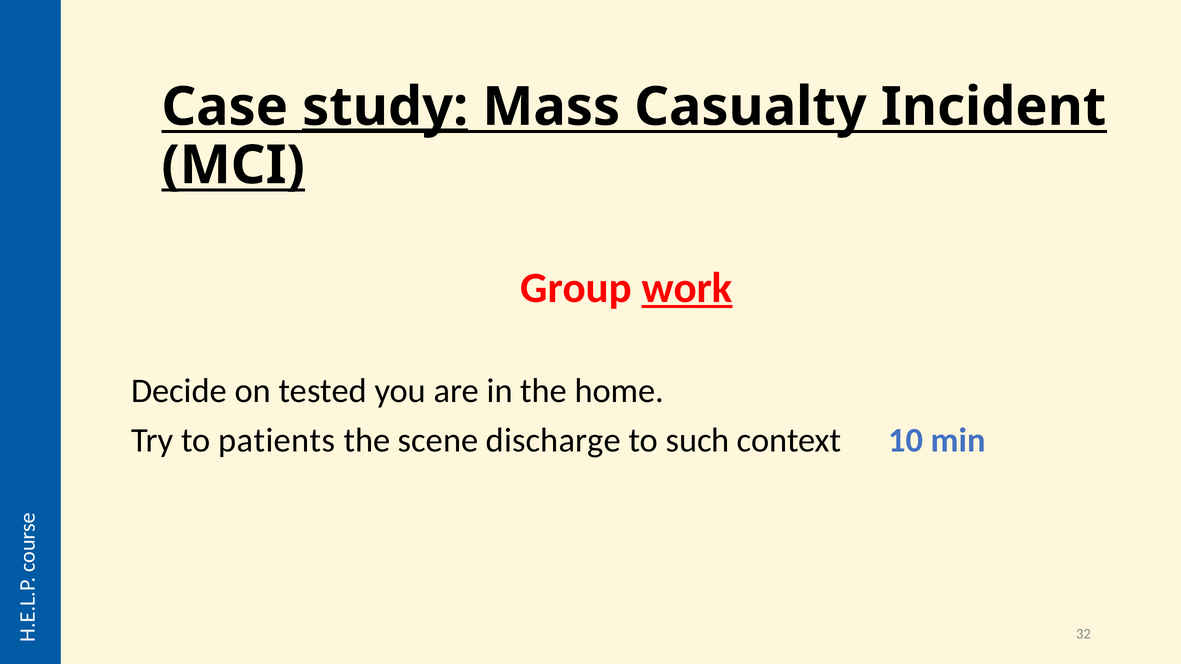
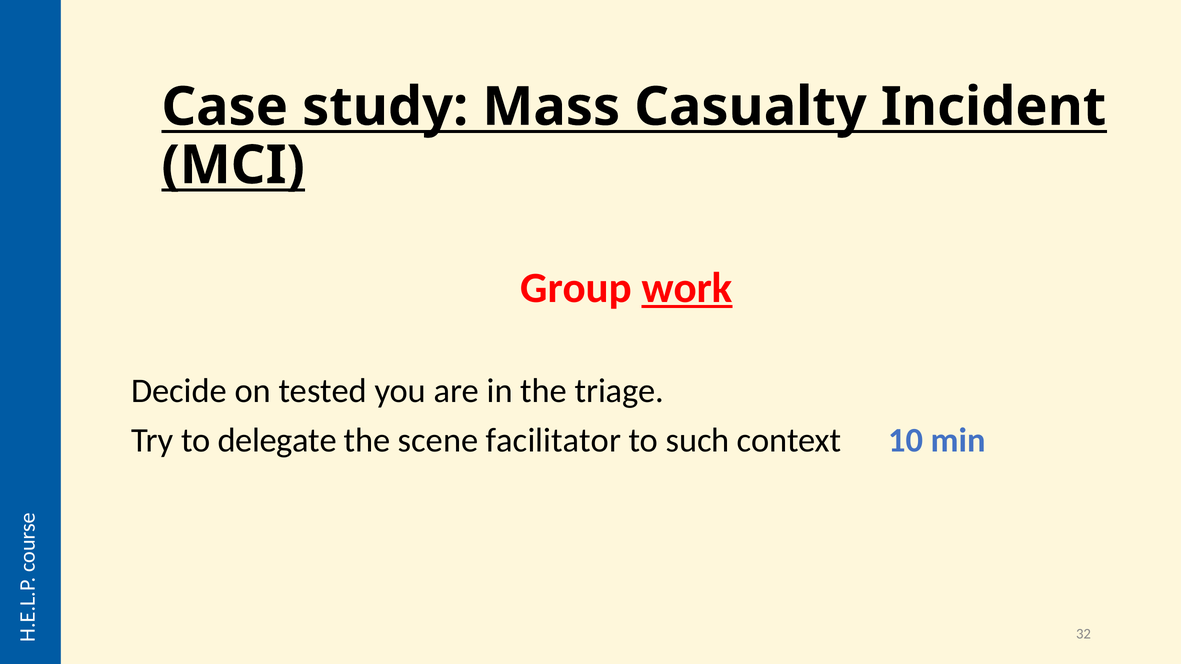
study underline: present -> none (385, 107)
home: home -> triage (619, 391)
patients: patients -> delegate (277, 441)
discharge: discharge -> facilitator (553, 441)
